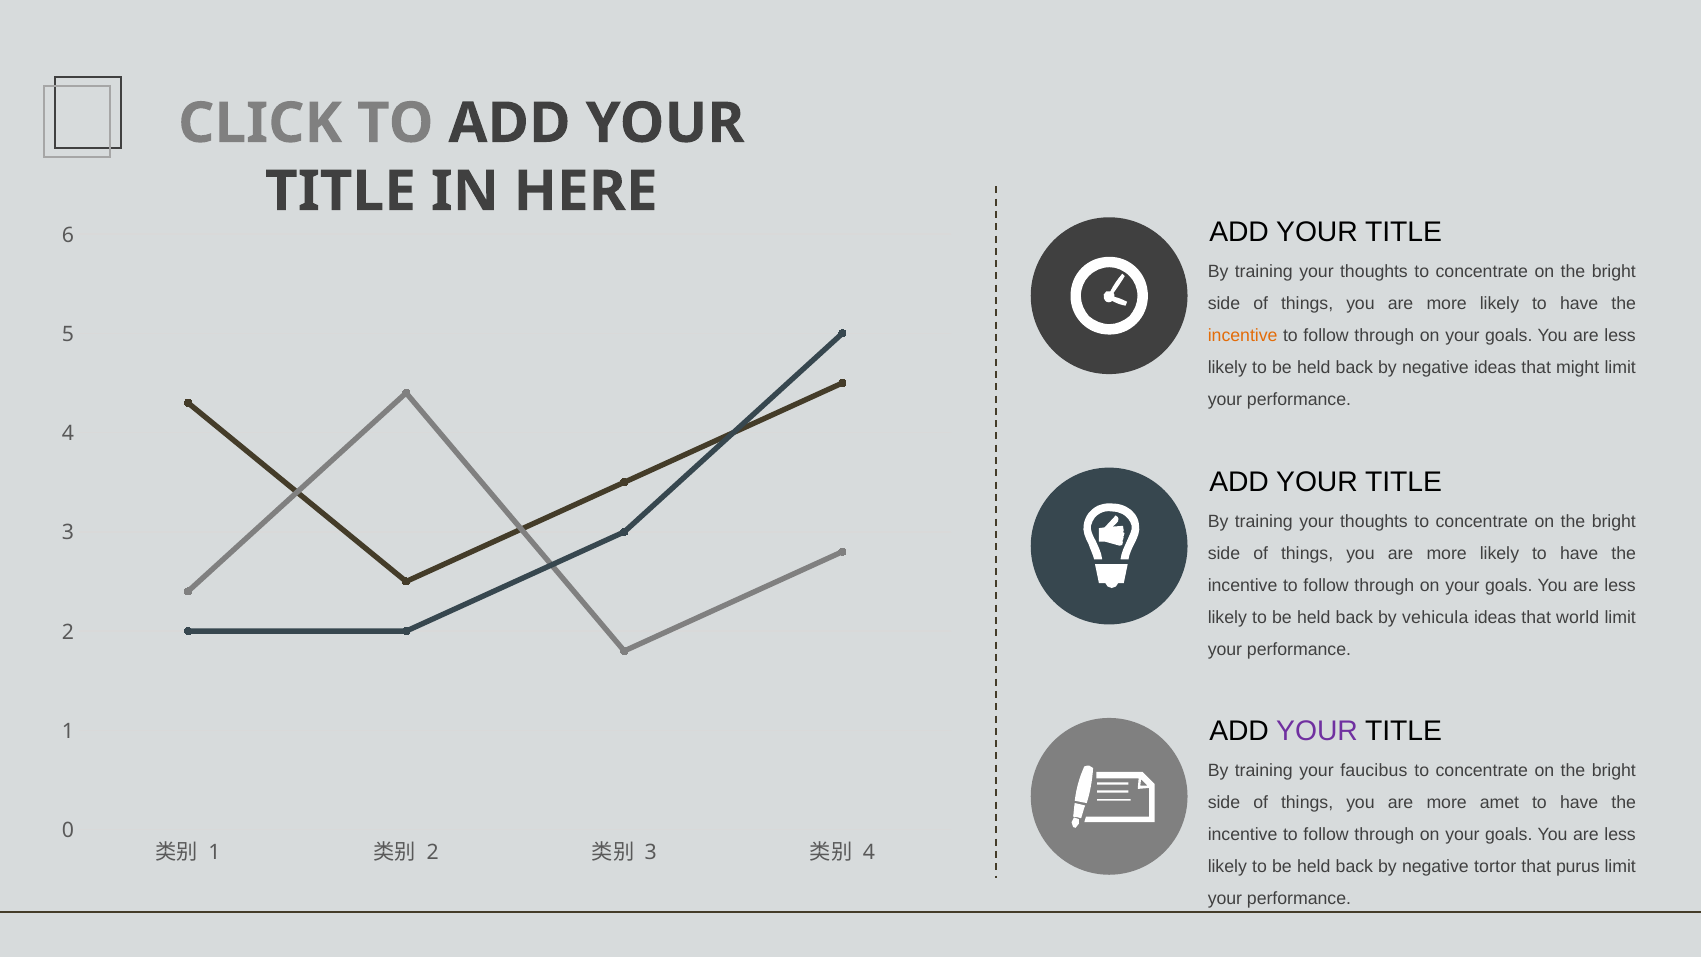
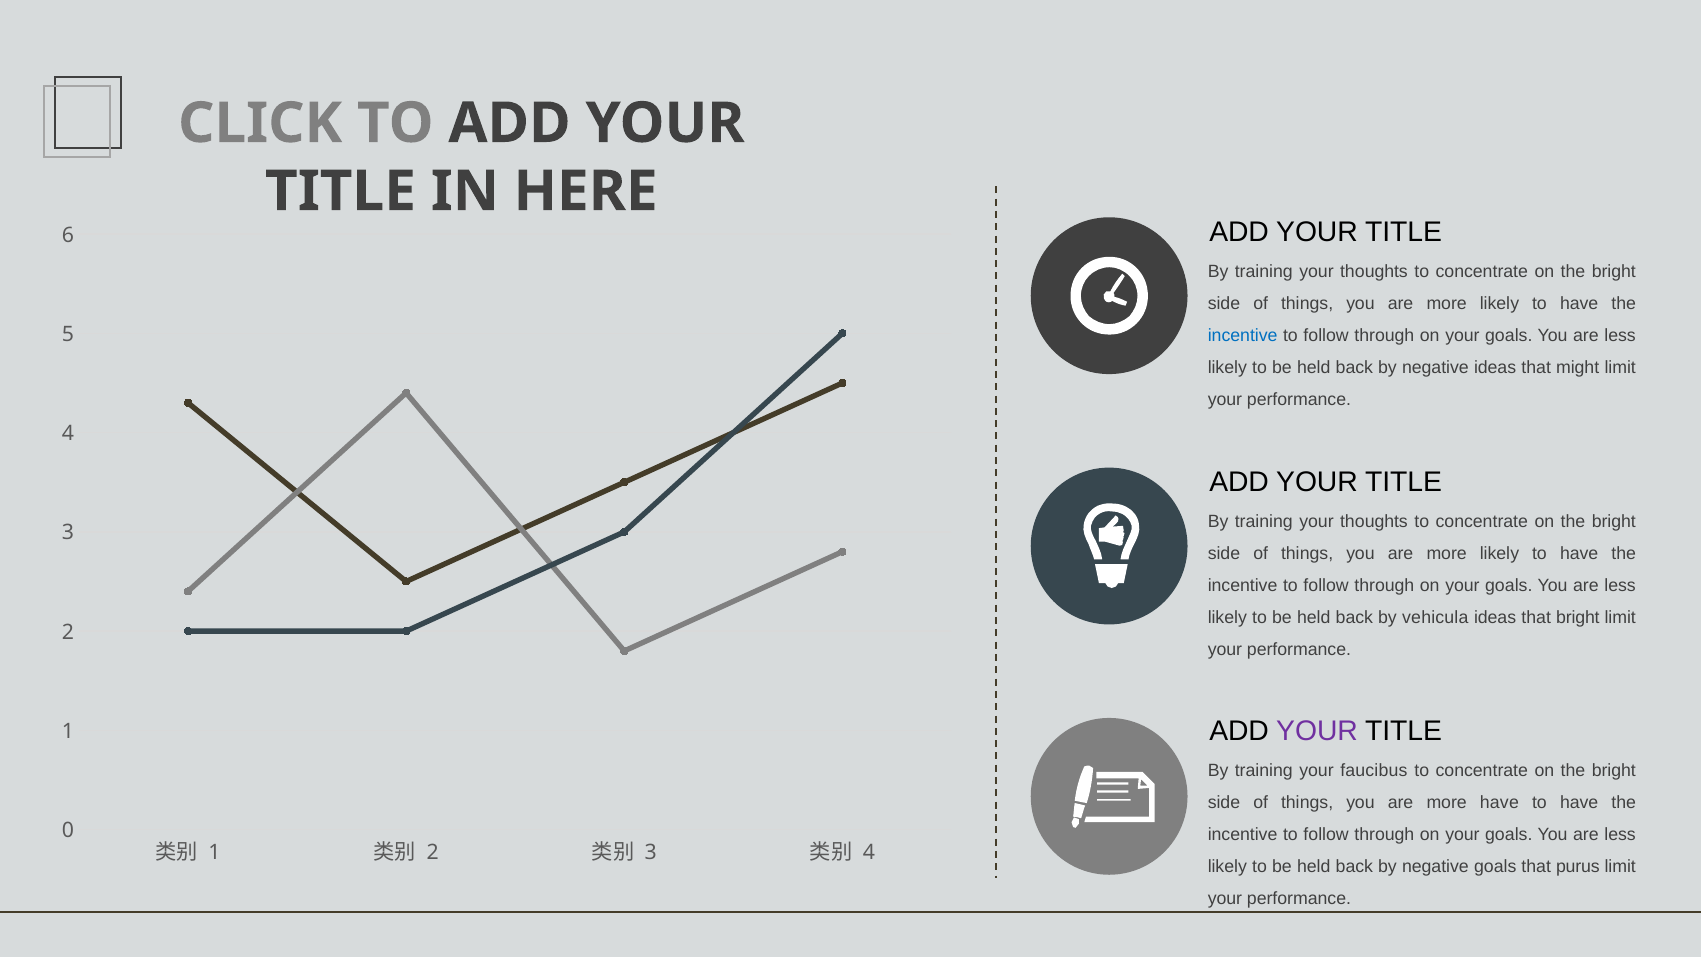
incentive colour: orange -> blue (1243, 336)
that world: world -> bright (1578, 617)
more amet: amet -> have (1499, 802)
negative tortor: tortor -> goals (1495, 866)
